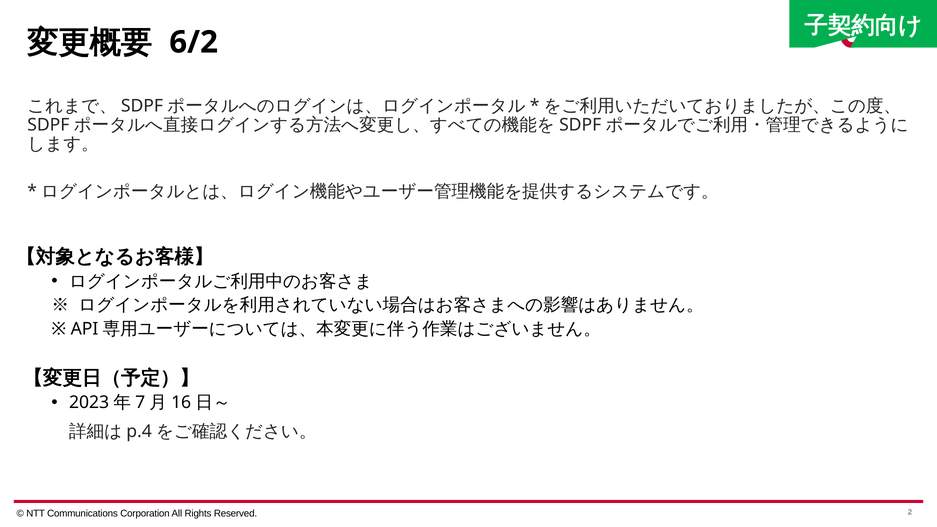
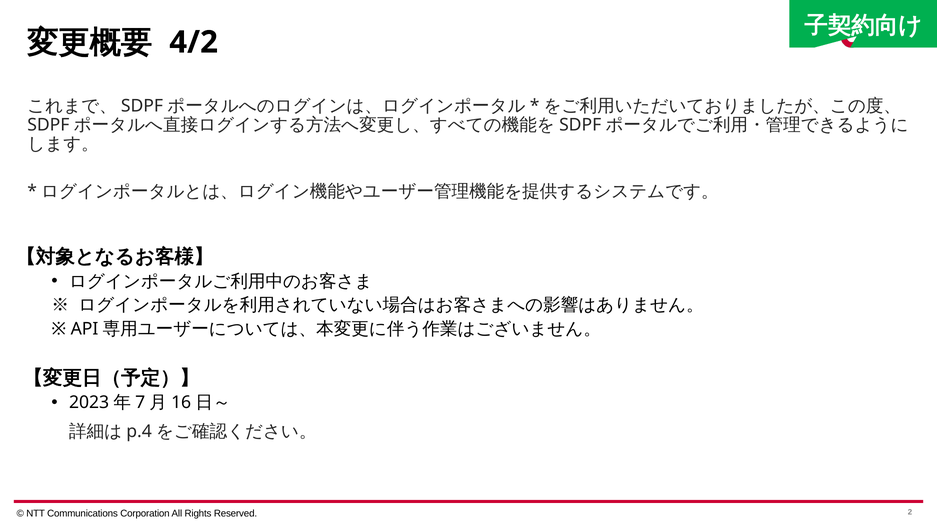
6/2: 6/2 -> 4/2 (194, 42)
